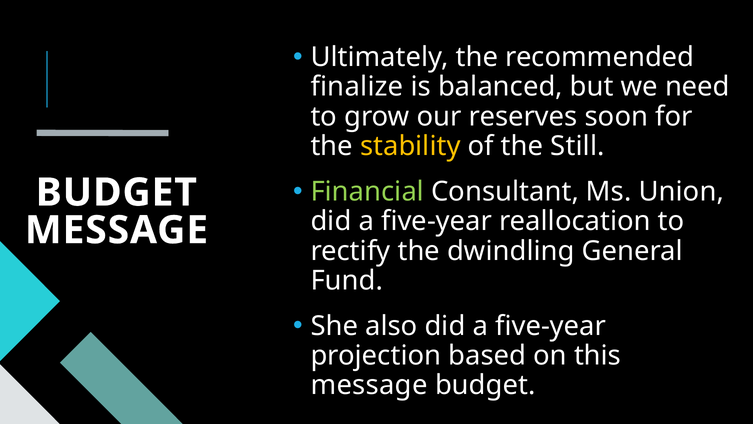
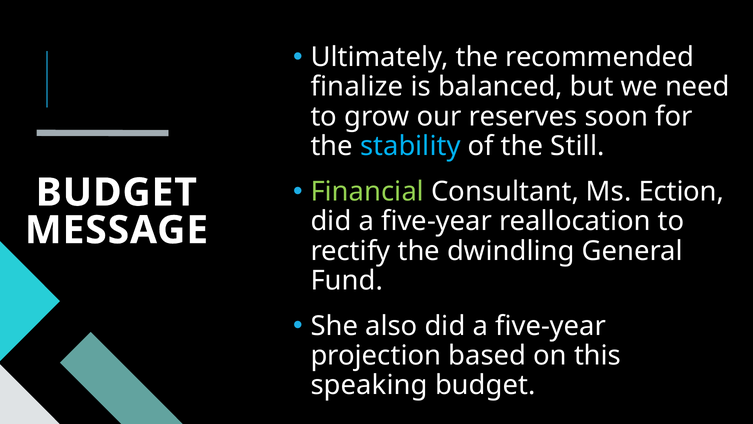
stability colour: yellow -> light blue (410, 146)
Union: Union -> Ection (681, 191)
message: message -> speaking (369, 385)
